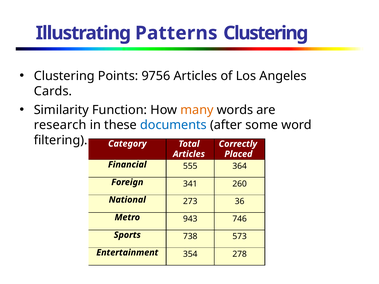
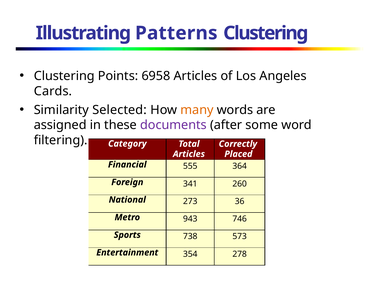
9756: 9756 -> 6958 (156, 76)
Function: Function -> Selected (120, 110)
research: research -> assigned (60, 125)
documents colour: blue -> purple (173, 125)
